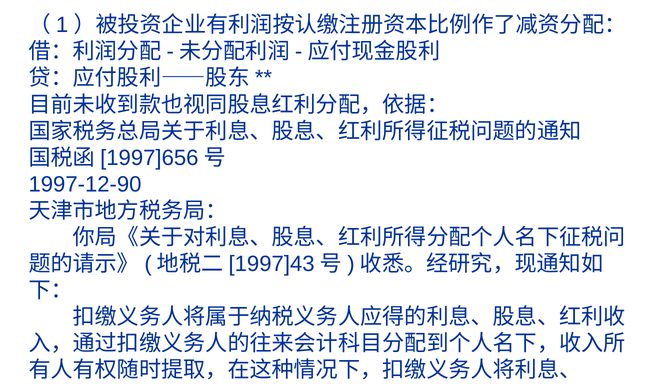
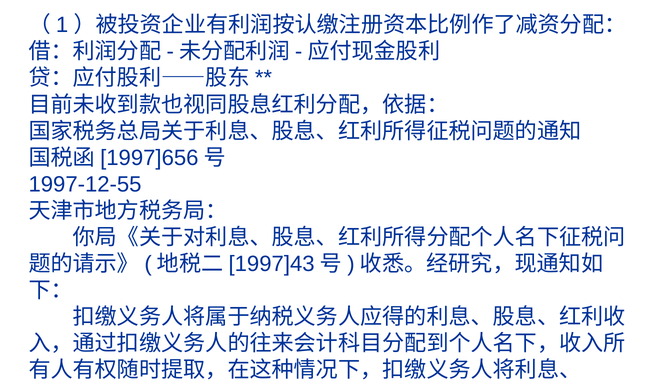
1997-12-90: 1997-12-90 -> 1997-12-55 (85, 184)
